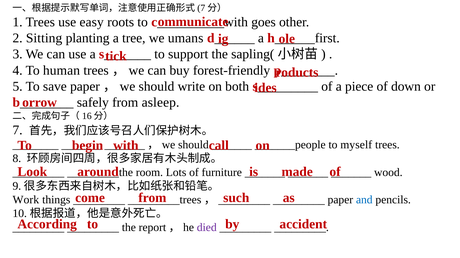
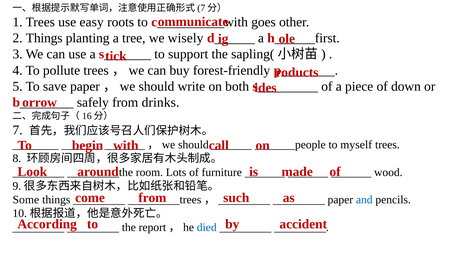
2 Sitting: Sitting -> Things (44, 38)
umans: umans -> wisely (186, 38)
human: human -> pollute (62, 71)
asleep: asleep -> drinks (161, 103)
Work: Work -> Some (26, 200)
died colour: purple -> blue (207, 228)
